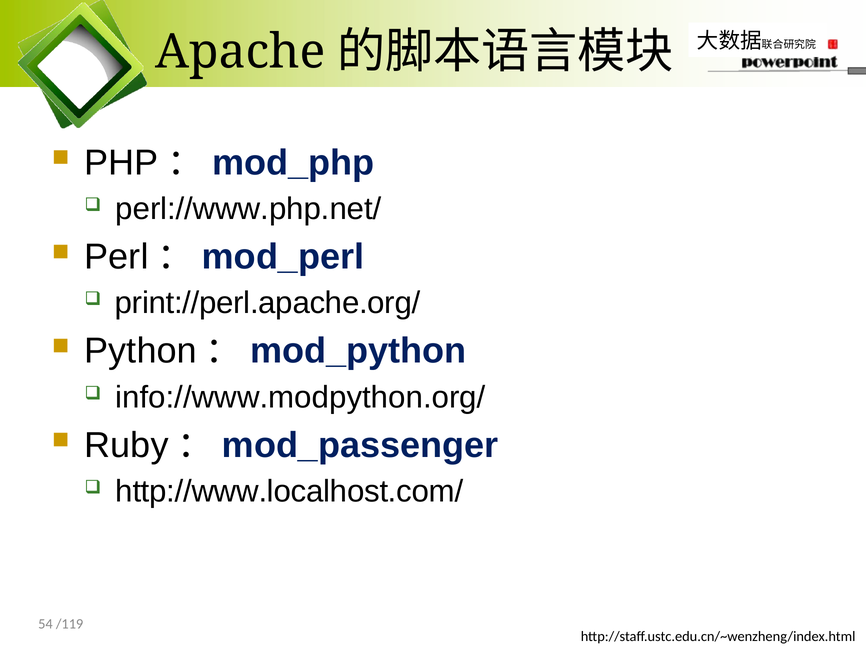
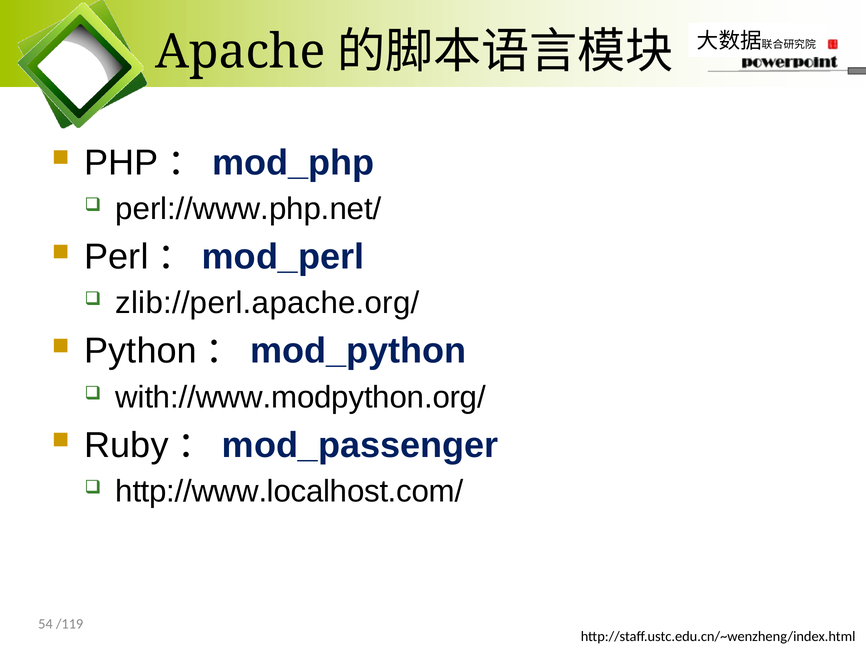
print://perl.apache.org/: print://perl.apache.org/ -> zlib://perl.apache.org/ (267, 303)
info://www.modpython.org/: info://www.modpython.org/ -> with://www.modpython.org/ (301, 398)
